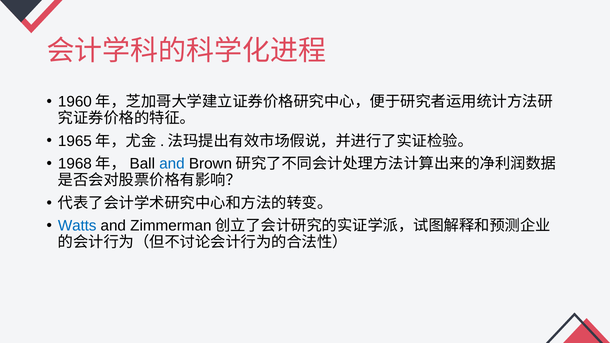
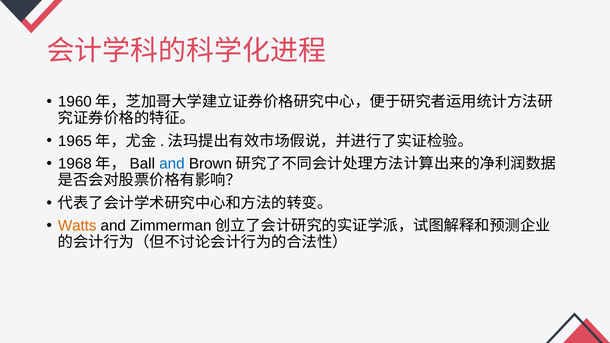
Watts colour: blue -> orange (77, 226)
